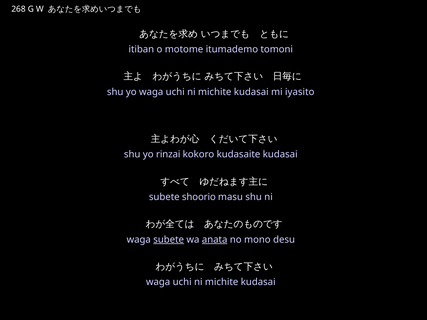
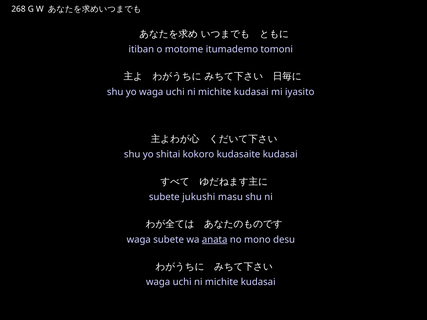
rinzai: rinzai -> shitai (168, 155)
shoorio: shoorio -> jukushi (199, 197)
subete underline: present -> none (169, 240)
